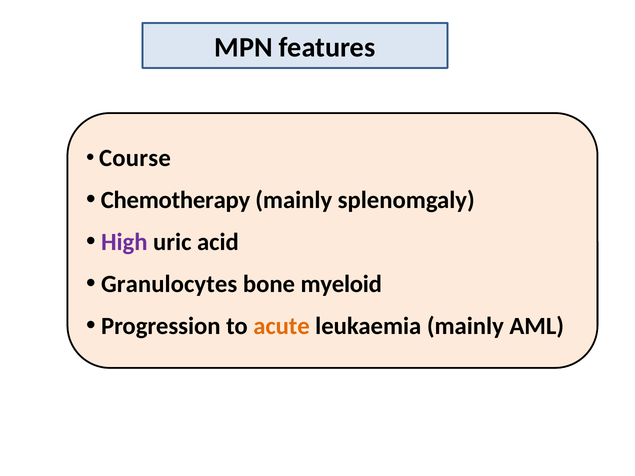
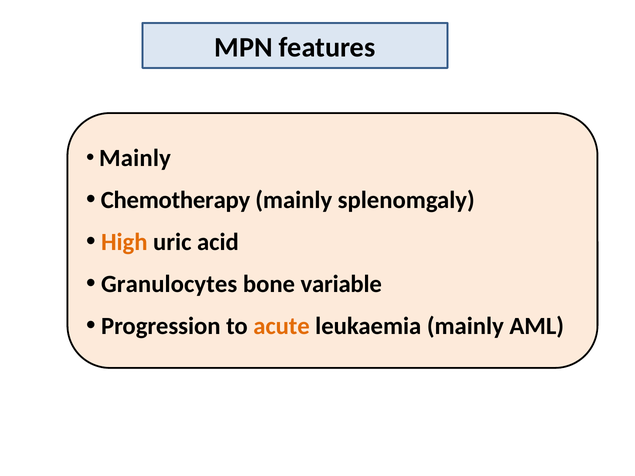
Course: Course -> Mainly (135, 158)
High colour: purple -> orange (124, 242)
myeloid: myeloid -> variable (341, 284)
